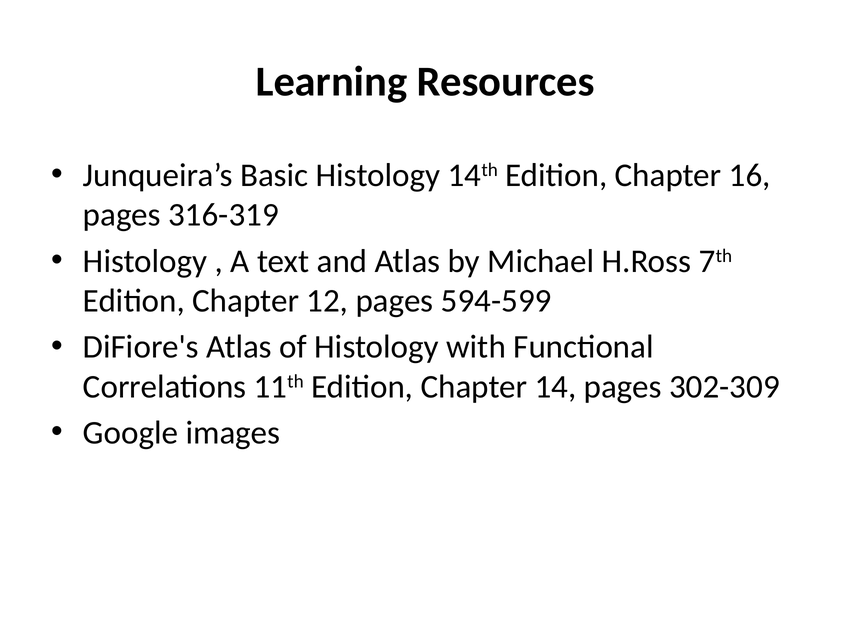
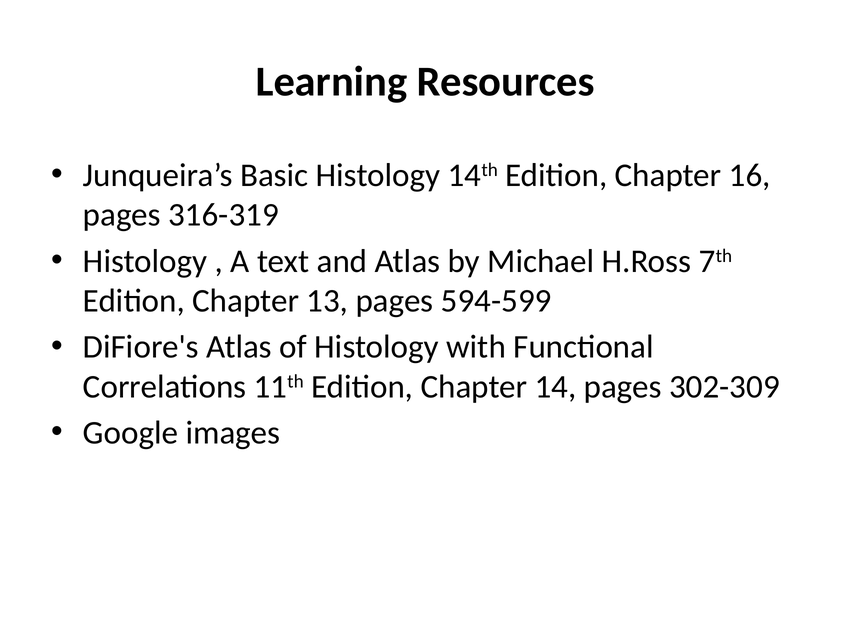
12: 12 -> 13 (327, 301)
